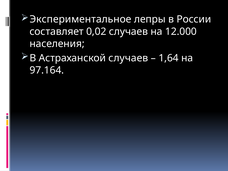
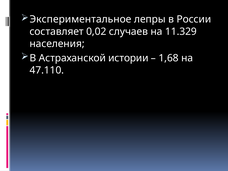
12.000: 12.000 -> 11.329 (181, 31)
Астраханской случаев: случаев -> истории (128, 58)
1,64: 1,64 -> 1,68 (169, 58)
97.164: 97.164 -> 47.110 (47, 70)
